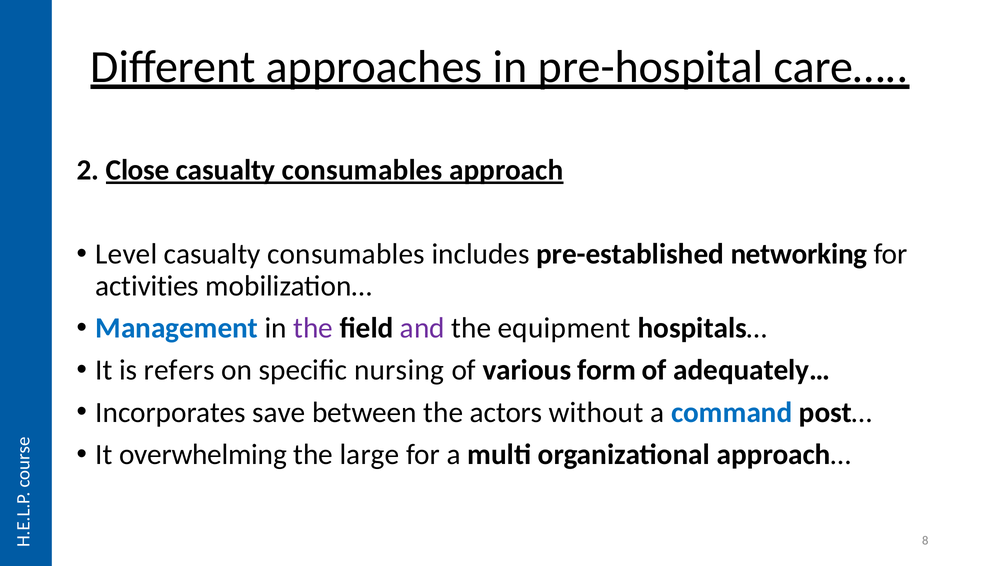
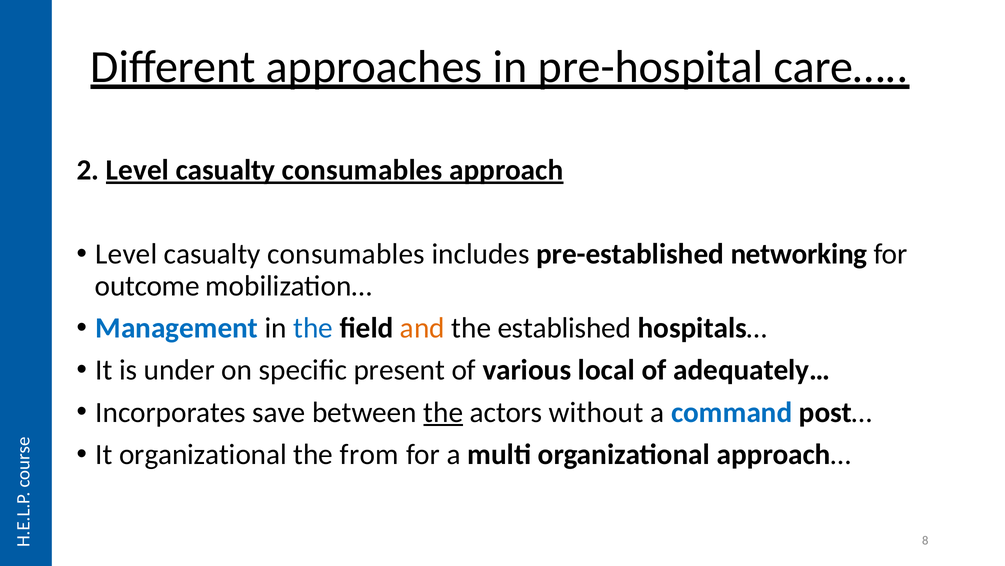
2 Close: Close -> Level (137, 170)
activities: activities -> outcome (147, 286)
the colour: purple -> blue (313, 328)
and colour: purple -> orange (422, 328)
equipment: equipment -> established (564, 328)
refers: refers -> under (179, 370)
nursing: nursing -> present (399, 370)
form: form -> local (606, 370)
the underline: none -> present (443, 412)
It overwhelming: overwhelming -> organizational (203, 454)
large: large -> from (369, 454)
